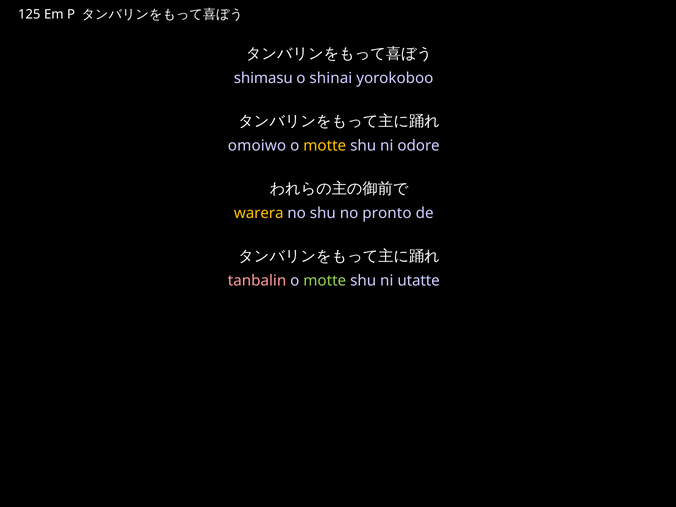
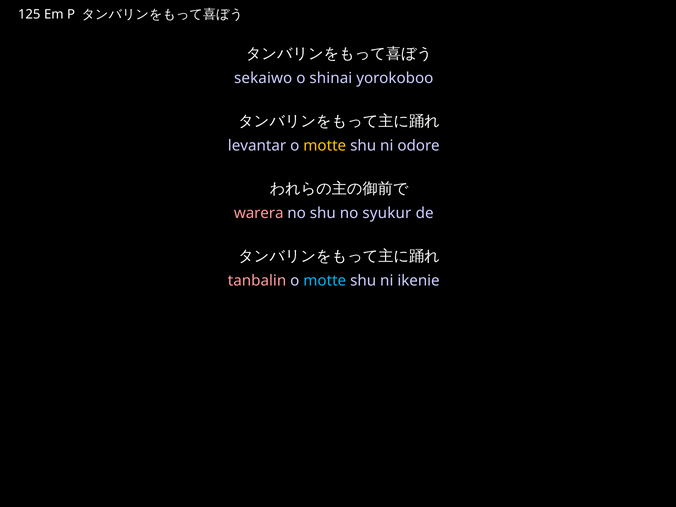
shimasu: shimasu -> sekaiwo (263, 78)
omoiwo: omoiwo -> levantar (257, 146)
warera colour: yellow -> pink (259, 213)
pronto: pronto -> syukur (387, 213)
motte colour: light green -> light blue (325, 281)
utatte: utatte -> ikenie (419, 281)
